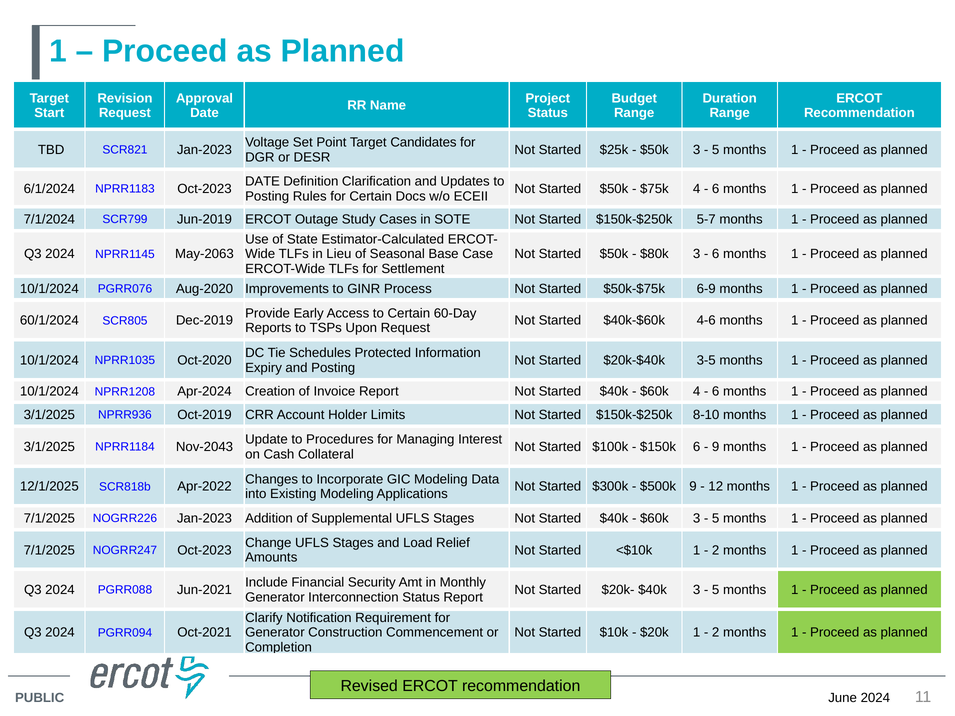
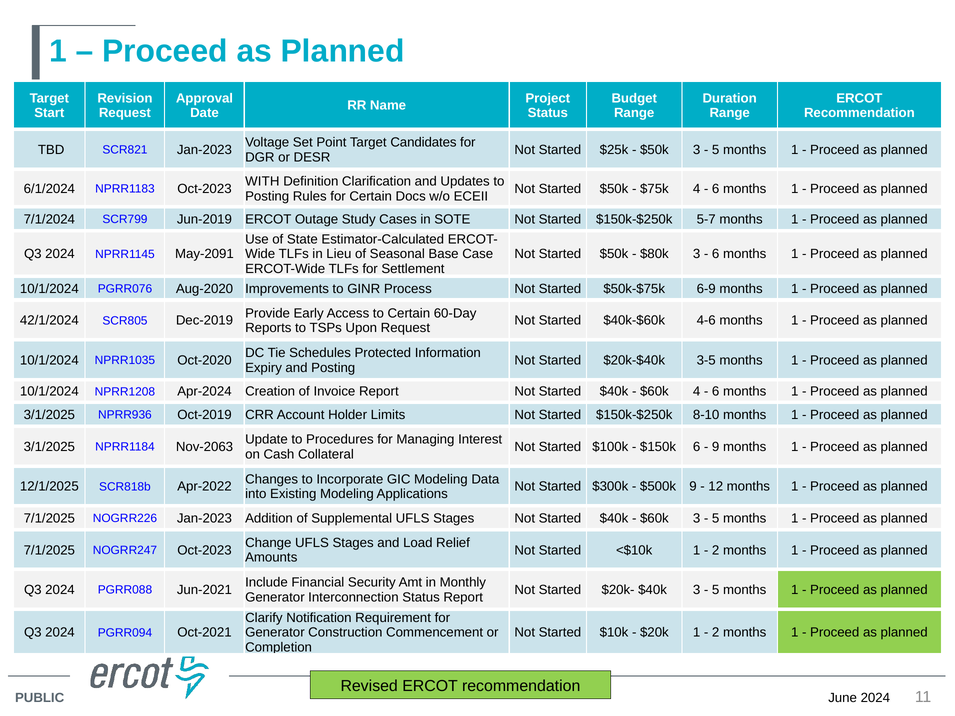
DATE: DATE -> WITH (262, 181)
May-2063: May-2063 -> May-2091 (204, 254)
60/1/2024: 60/1/2024 -> 42/1/2024 (49, 321)
Nov-2043: Nov-2043 -> Nov-2063 (205, 447)
